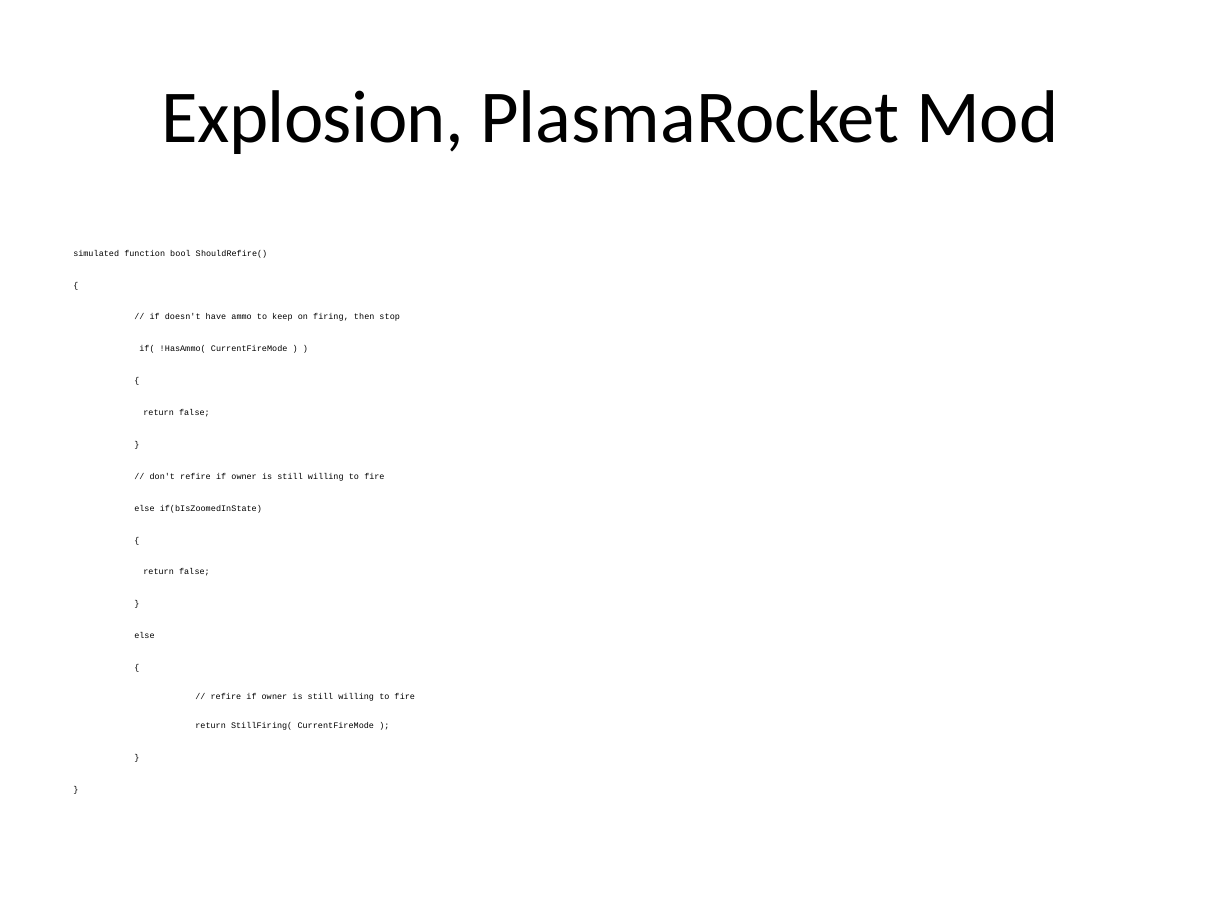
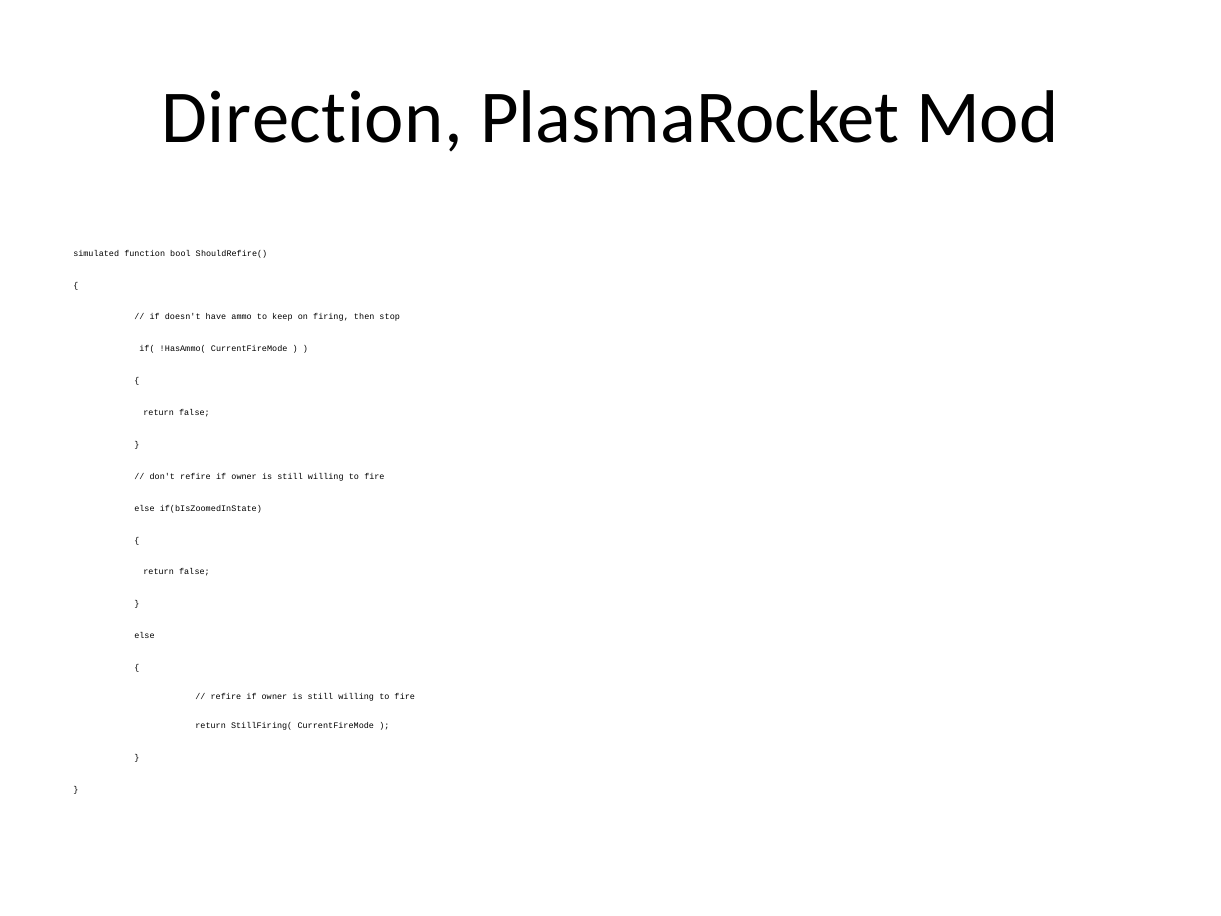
Explosion: Explosion -> Direction (312, 118)
